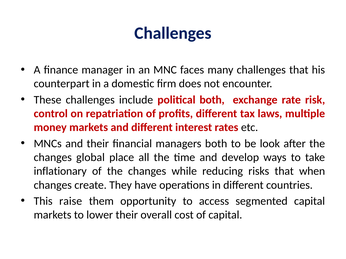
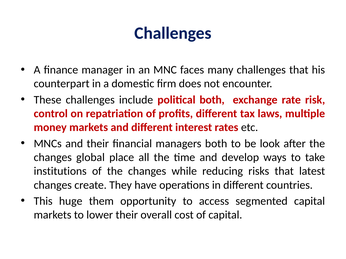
inflationary: inflationary -> institutions (60, 171)
when: when -> latest (312, 171)
raise: raise -> huge (71, 201)
